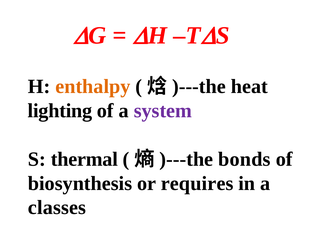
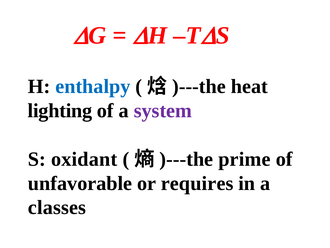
enthalpy colour: orange -> blue (93, 86)
thermal: thermal -> oxidant (84, 159)
bonds: bonds -> prime (244, 159)
biosynthesis: biosynthesis -> unfavorable (80, 183)
